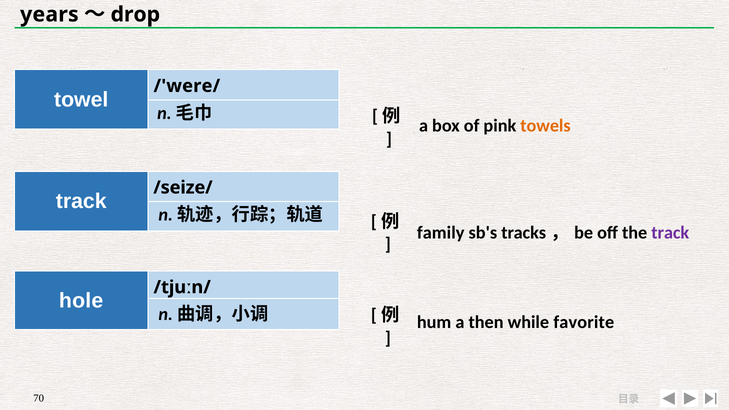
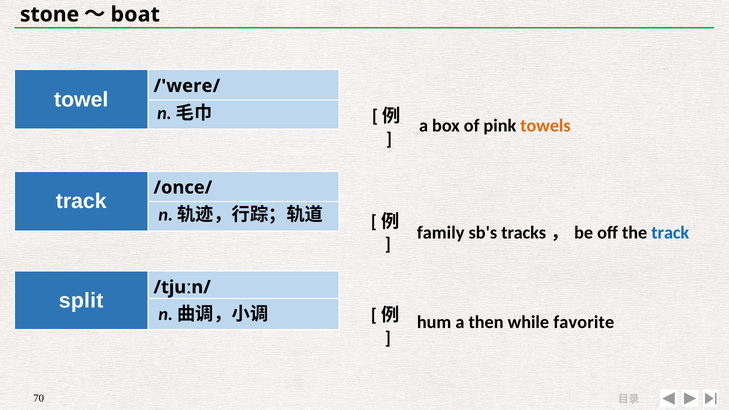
years: years -> stone (50, 14)
drop: drop -> boat (135, 14)
/seize/: /seize/ -> /once/ (183, 188)
track colour: purple -> blue (670, 233)
hole: hole -> split (81, 301)
